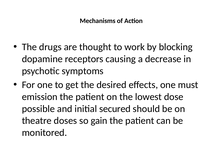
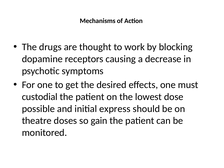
emission: emission -> custodial (40, 97)
secured: secured -> express (115, 109)
